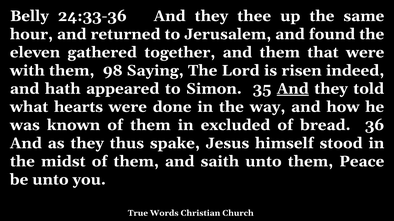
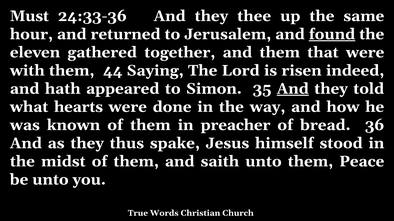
Belly: Belly -> Must (29, 16)
found underline: none -> present (332, 34)
98: 98 -> 44 (113, 71)
excluded: excluded -> preacher (236, 125)
